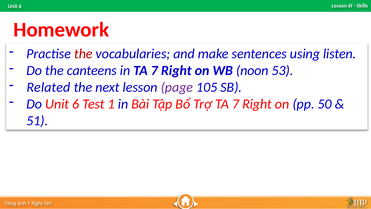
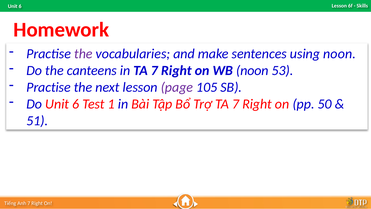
the colour: red -> purple (83, 54)
using listen: listen -> noon (340, 54)
Related: Related -> Practise (49, 87)
